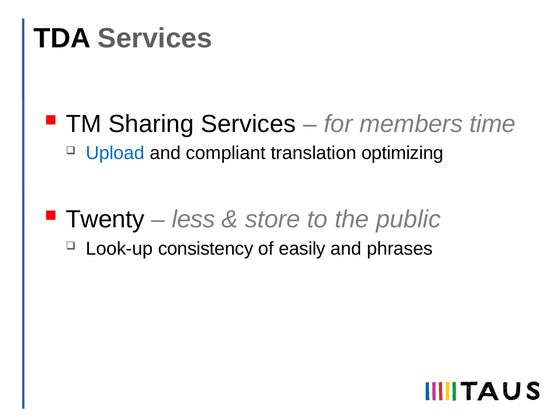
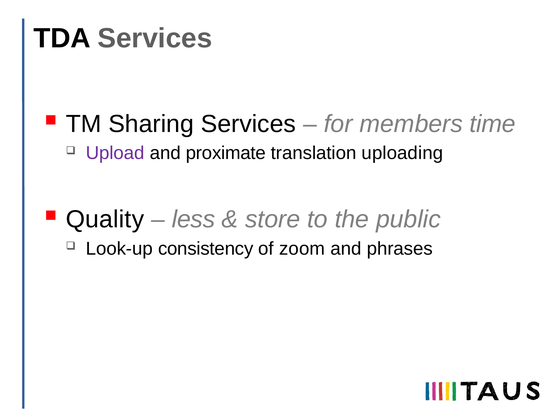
Upload colour: blue -> purple (115, 153)
compliant: compliant -> proximate (226, 153)
optimizing: optimizing -> uploading (402, 153)
Twenty: Twenty -> Quality (105, 220)
easily: easily -> zoom (302, 249)
